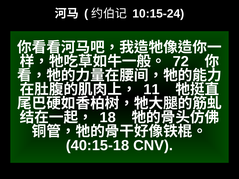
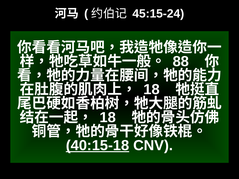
10:15-24: 10:15-24 -> 45:15-24 (158, 14)
72: 72 -> 88 (181, 61)
11: 11 -> 18 (152, 90)
40:15-18 underline: none -> present (98, 146)
